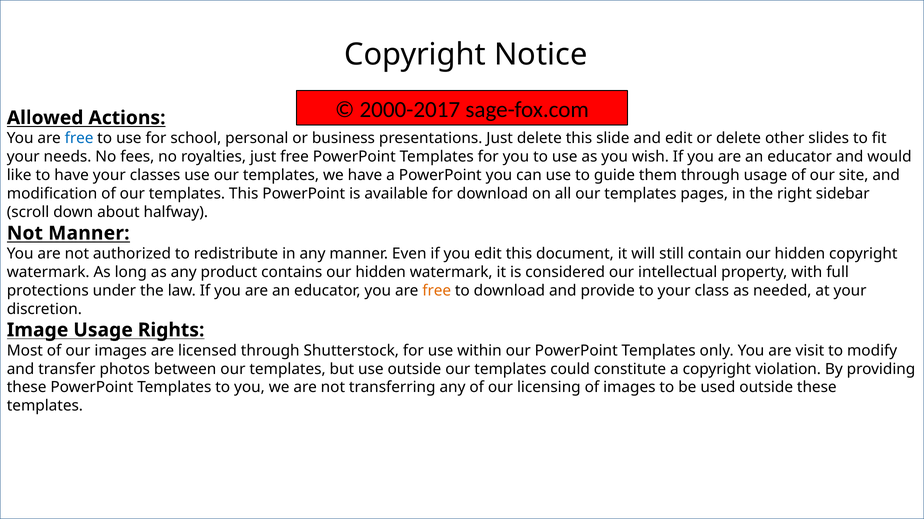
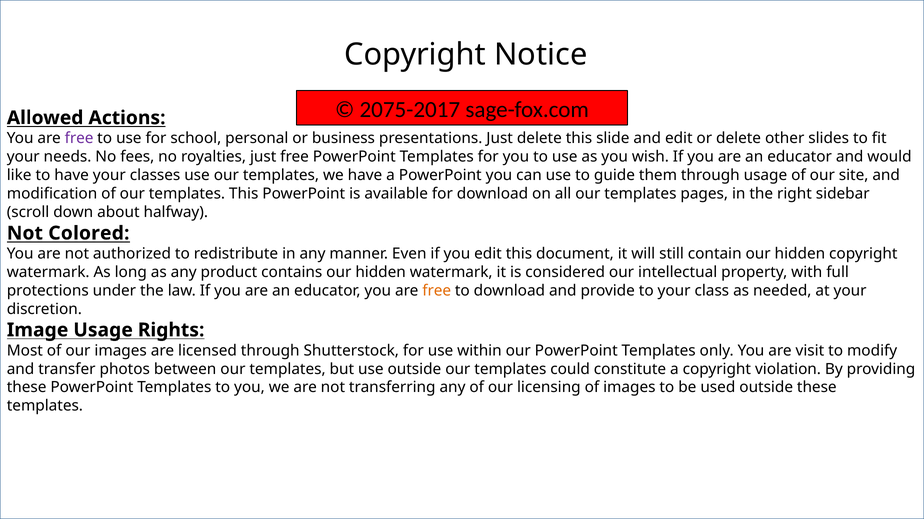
2000-2017: 2000-2017 -> 2075-2017 (410, 110)
free colour: blue -> purple (79, 139)
Not Manner: Manner -> Colored (89, 233)
